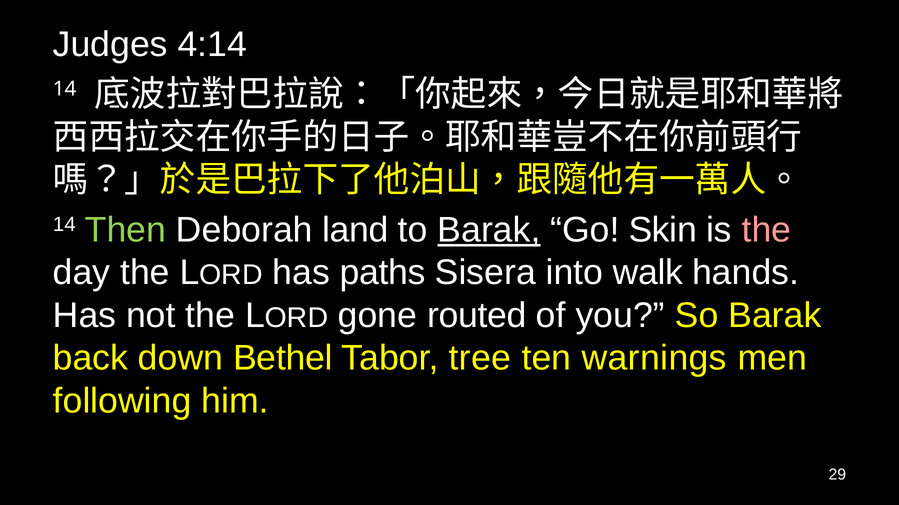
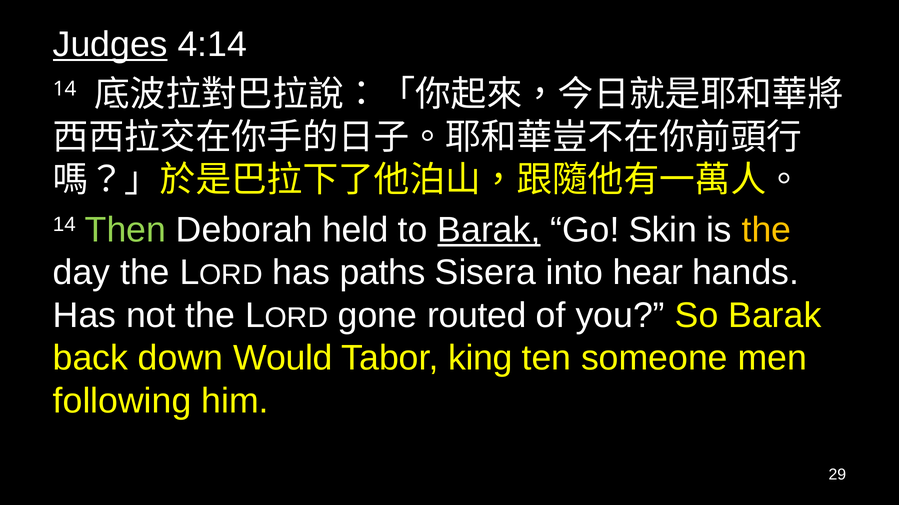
Judges underline: none -> present (110, 45)
land: land -> held (355, 230)
the colour: pink -> yellow (766, 230)
walk: walk -> hear (648, 273)
Bethel: Bethel -> Would (283, 359)
tree: tree -> king (480, 359)
warnings: warnings -> someone (654, 359)
